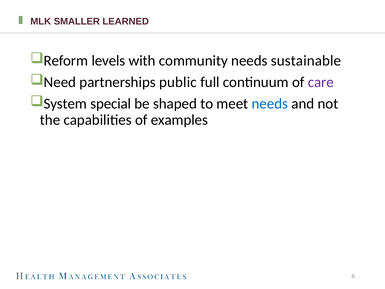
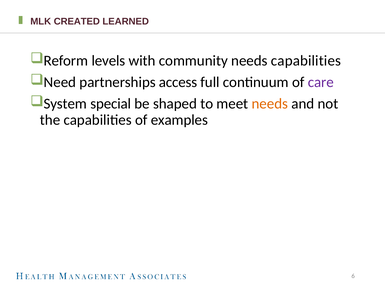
SMALLER: SMALLER -> CREATED (77, 21)
needs sustainable: sustainable -> capabilities (306, 61)
public: public -> access (178, 82)
needs colour: blue -> orange (270, 104)
